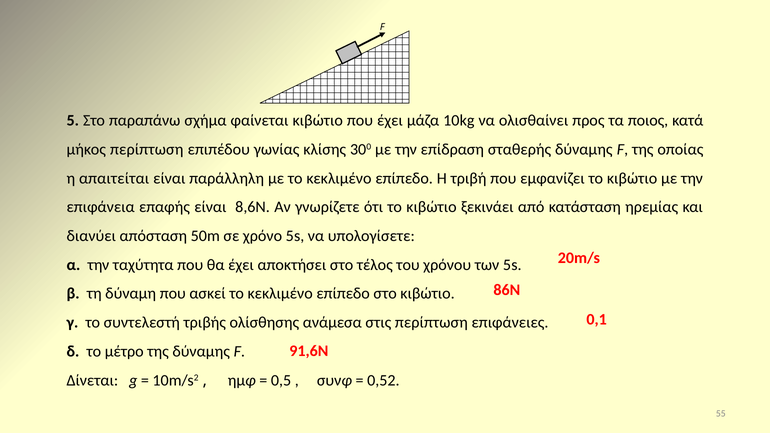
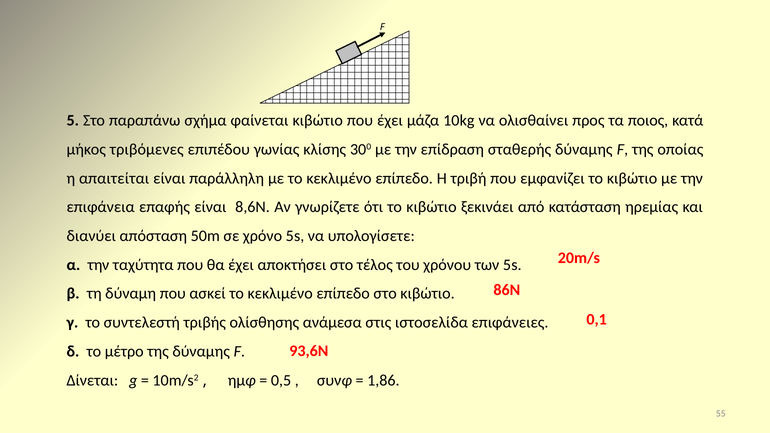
μήκος περίπτωση: περίπτωση -> τριβόμενες (147, 149)
στις περίπτωση: περίπτωση -> ιστοσελίδα (431, 323)
91,6N: 91,6N -> 93,6N (309, 351)
0,52: 0,52 -> 1,86 (383, 380)
